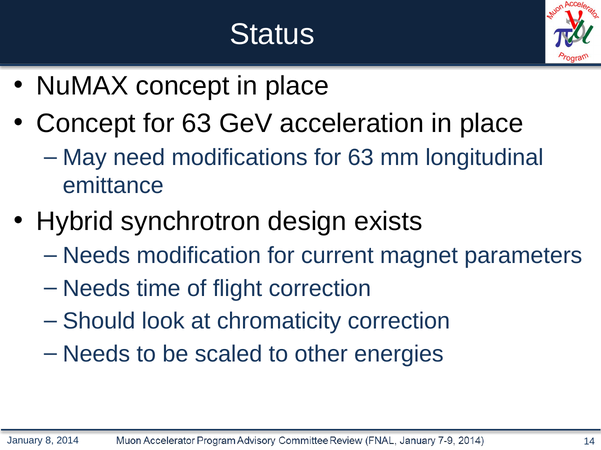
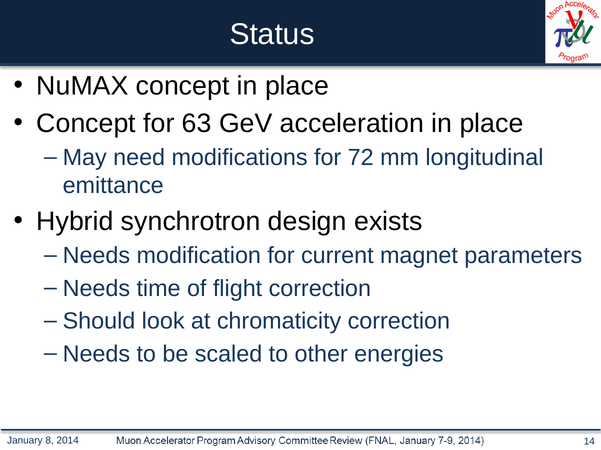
modifications for 63: 63 -> 72 (361, 158)
